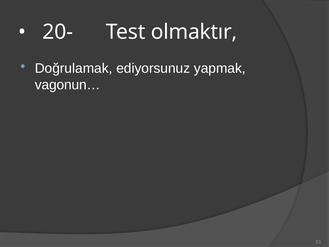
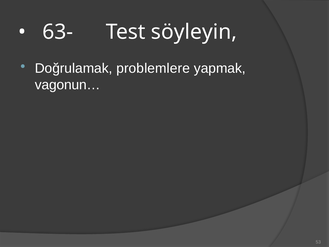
20-: 20- -> 63- (58, 32)
olmaktır: olmaktır -> söyleyin (194, 32)
ediyorsunuz: ediyorsunuz -> problemlere (153, 68)
